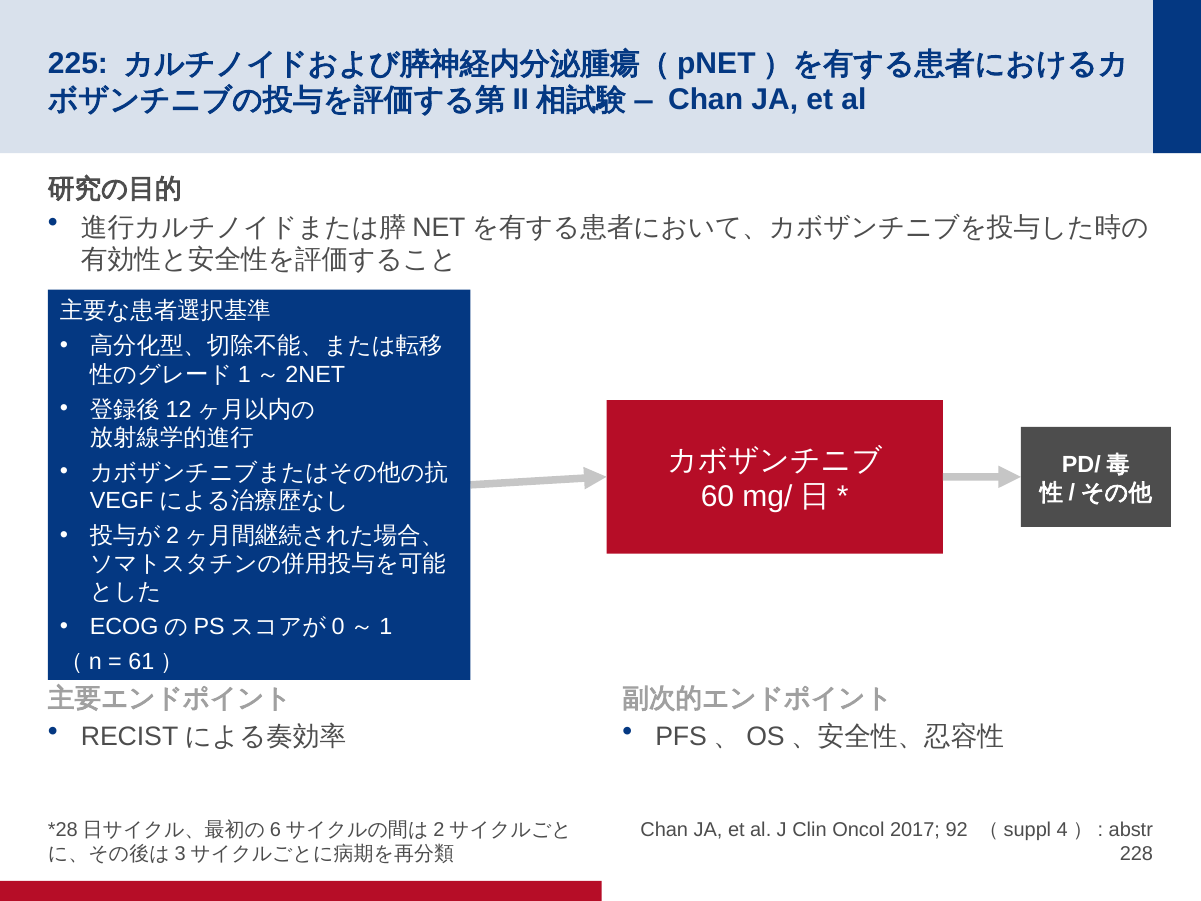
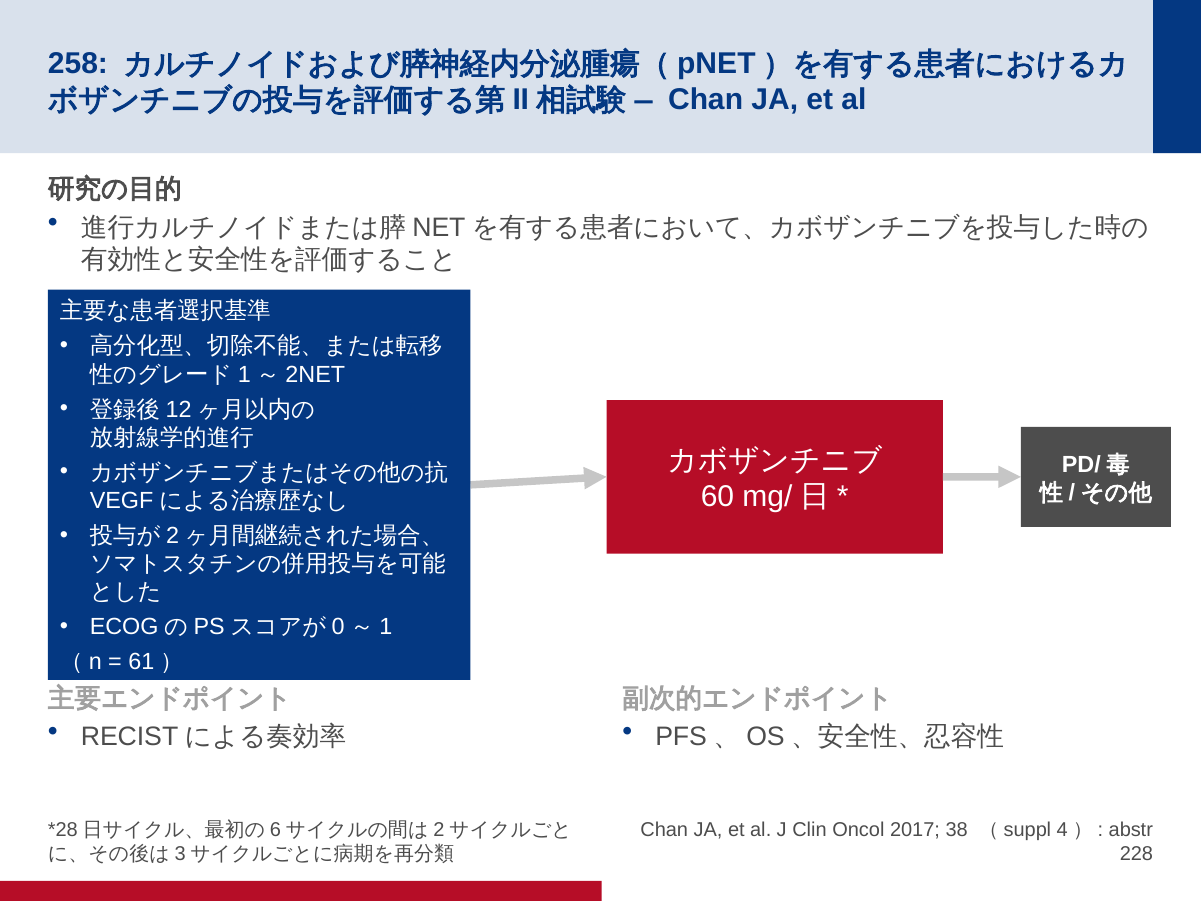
225: 225 -> 258 (78, 64)
92: 92 -> 38 (957, 830)
